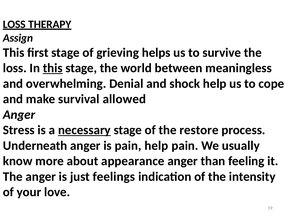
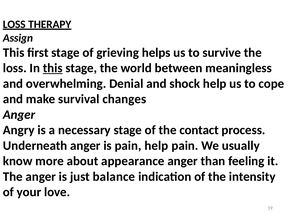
allowed: allowed -> changes (124, 99)
Stress: Stress -> Angry (19, 130)
necessary underline: present -> none (84, 130)
restore: restore -> contact (199, 130)
feelings: feelings -> balance (114, 176)
